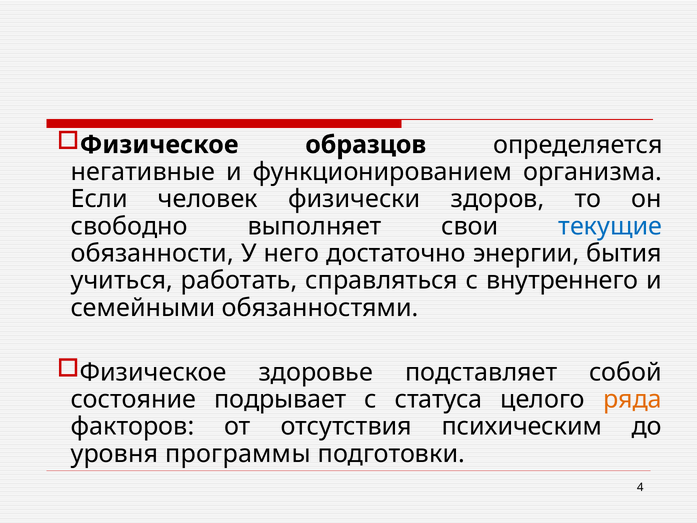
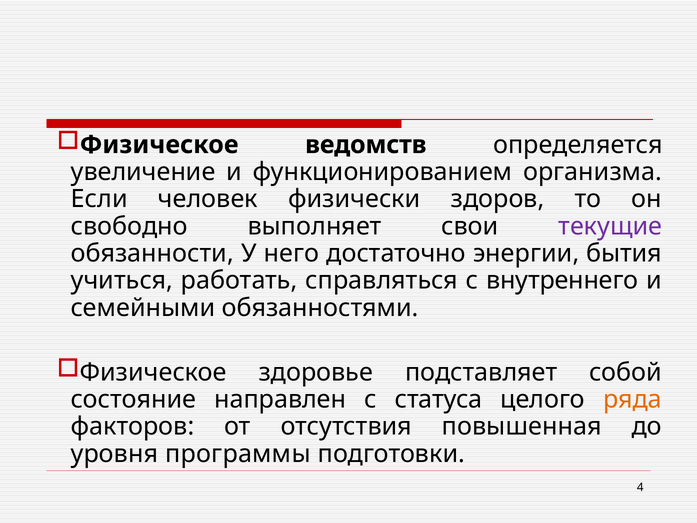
образцов: образцов -> ведомств (366, 145)
негативные: негативные -> увеличение (143, 172)
текущие colour: blue -> purple (610, 226)
подрывает: подрывает -> направлен (280, 399)
психическим: психическим -> повышенная (522, 426)
